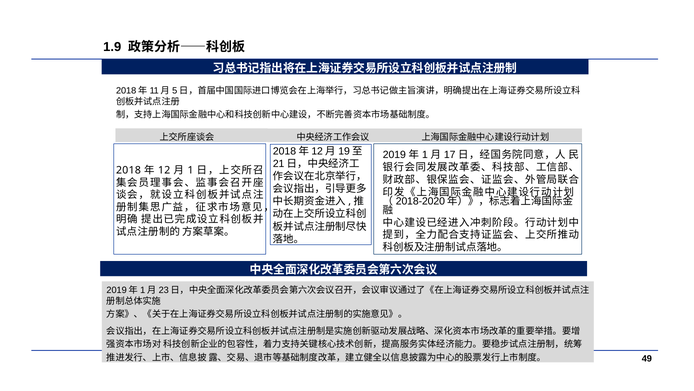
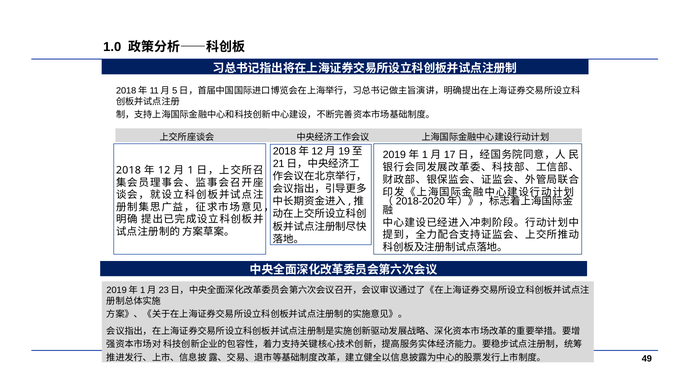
1.9: 1.9 -> 1.0 (112, 47)
